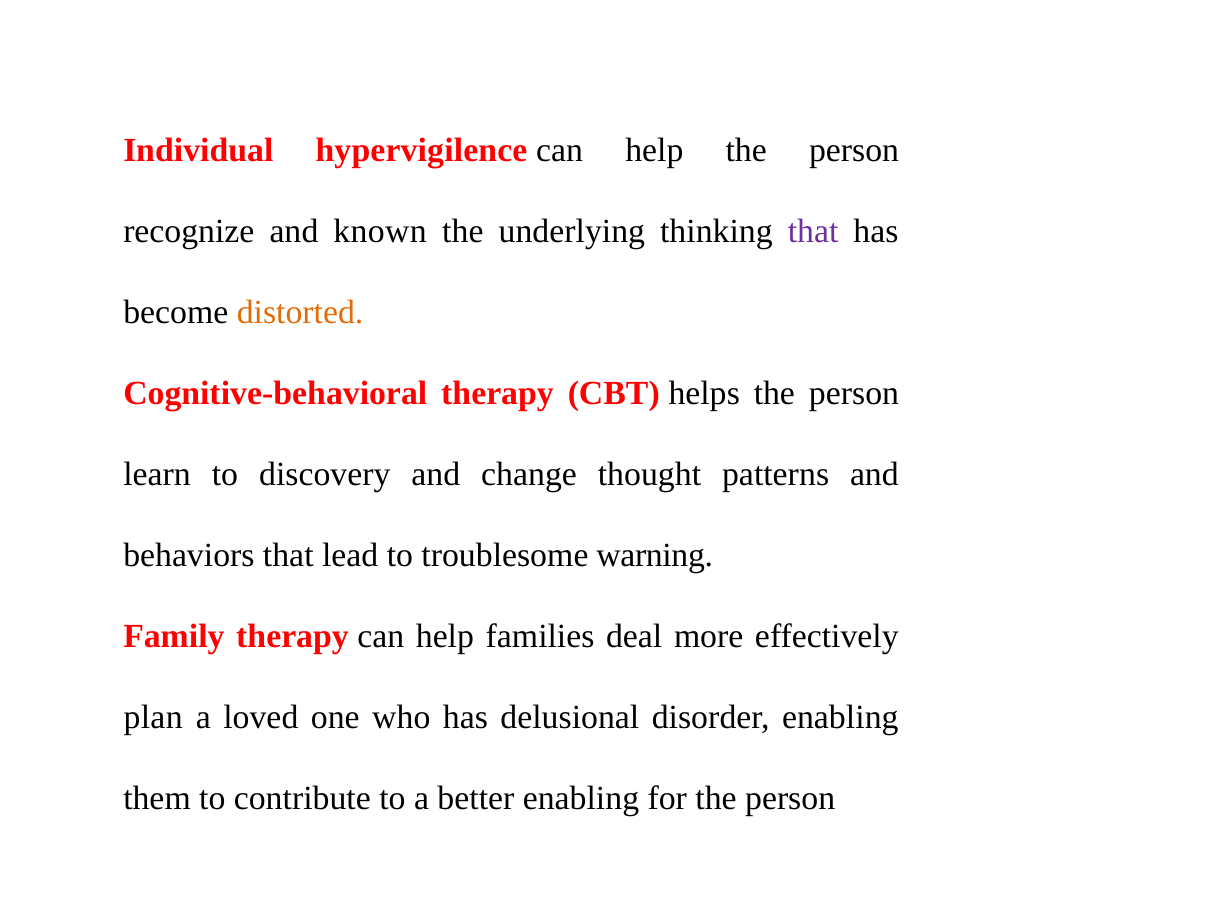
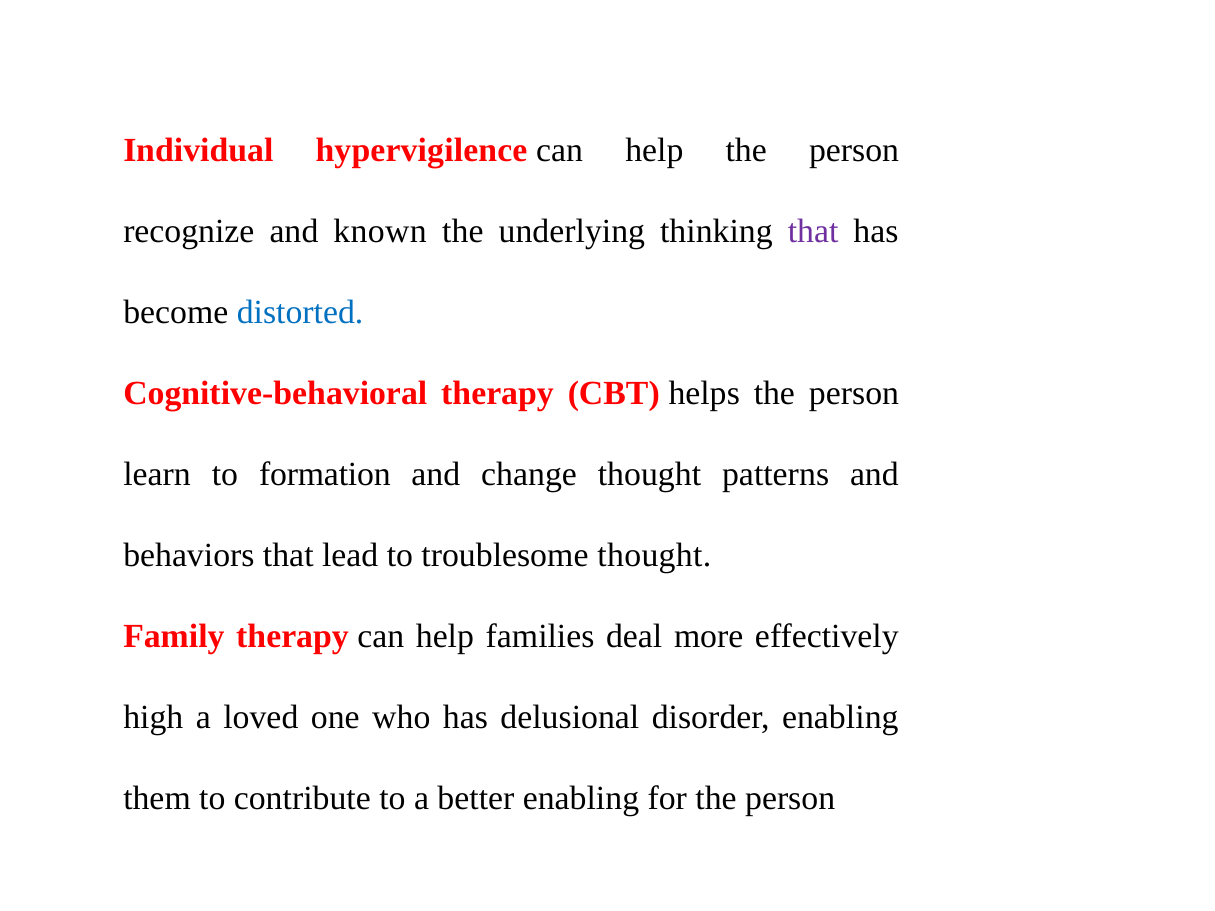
distorted colour: orange -> blue (300, 312)
discovery: discovery -> formation (325, 474)
troublesome warning: warning -> thought (654, 555)
plan: plan -> high (153, 717)
